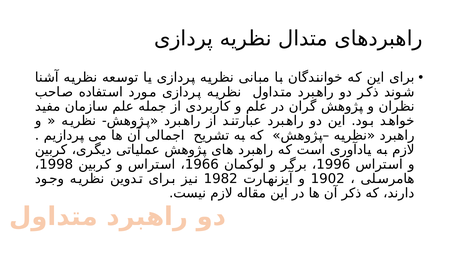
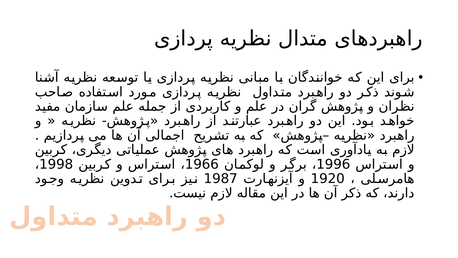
1982: 1982 -> 1987 (221, 178)
1902: 1902 -> 1920 (328, 178)
